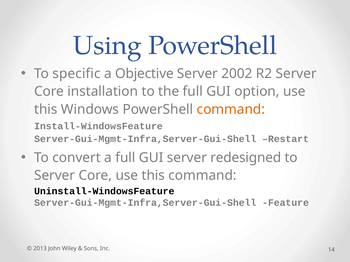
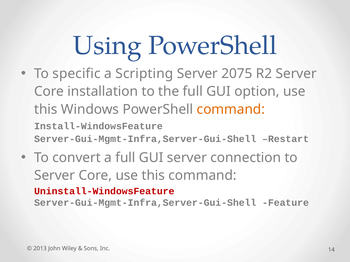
Objective: Objective -> Scripting (144, 74)
2002: 2002 -> 2075 (237, 74)
redesigned: redesigned -> connection (246, 158)
Uninstall-WindowsFeature colour: black -> red (104, 191)
